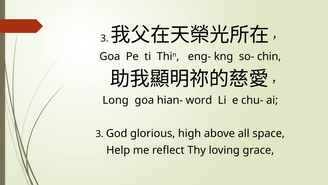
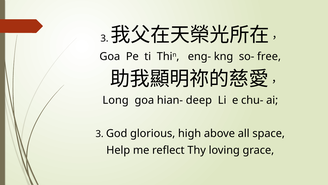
chin: chin -> free (269, 56)
word: word -> deep (199, 100)
